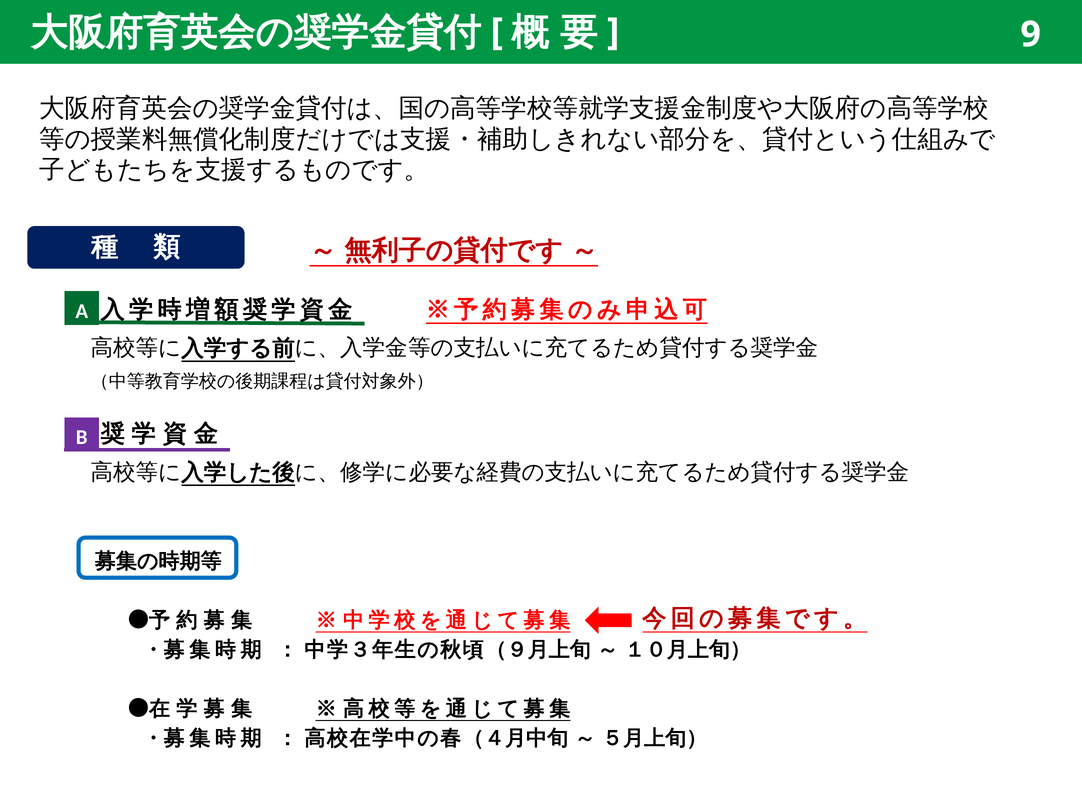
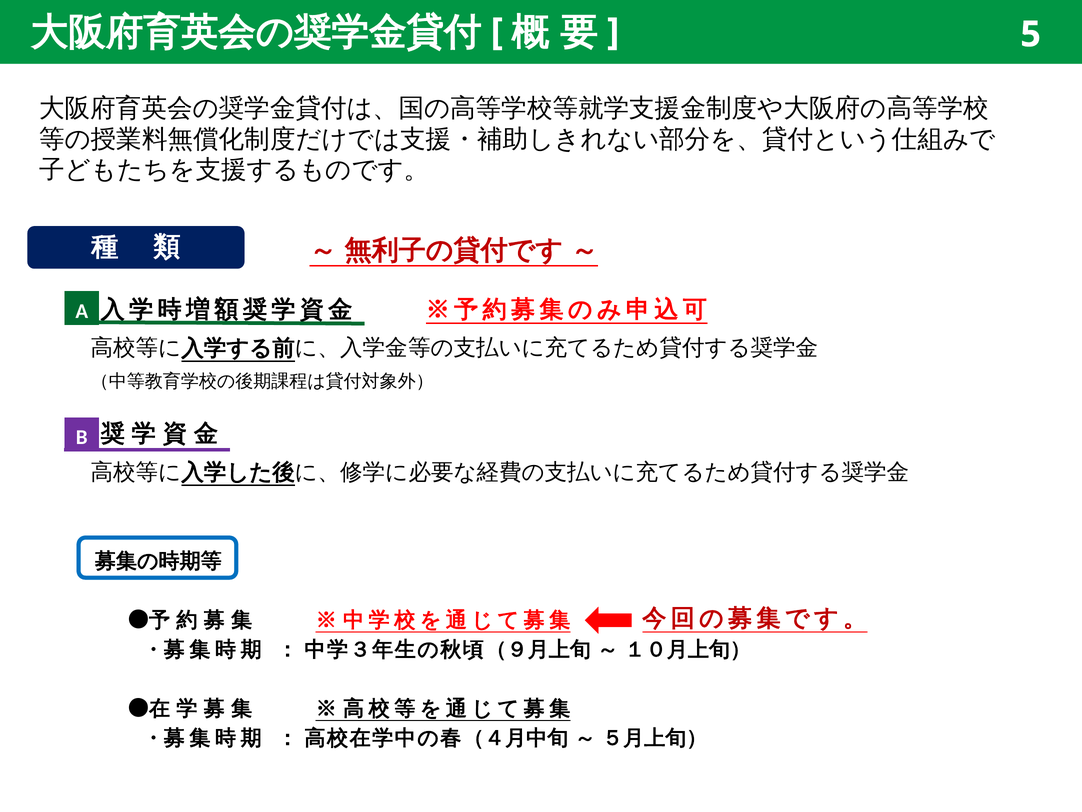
9: 9 -> 5 (1031, 34)
